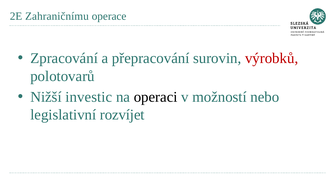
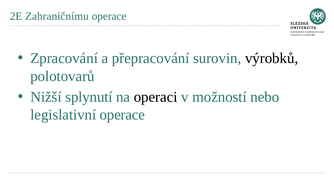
výrobků colour: red -> black (272, 58)
investic: investic -> splynutí (89, 97)
legislativní rozvíjet: rozvíjet -> operace (122, 115)
